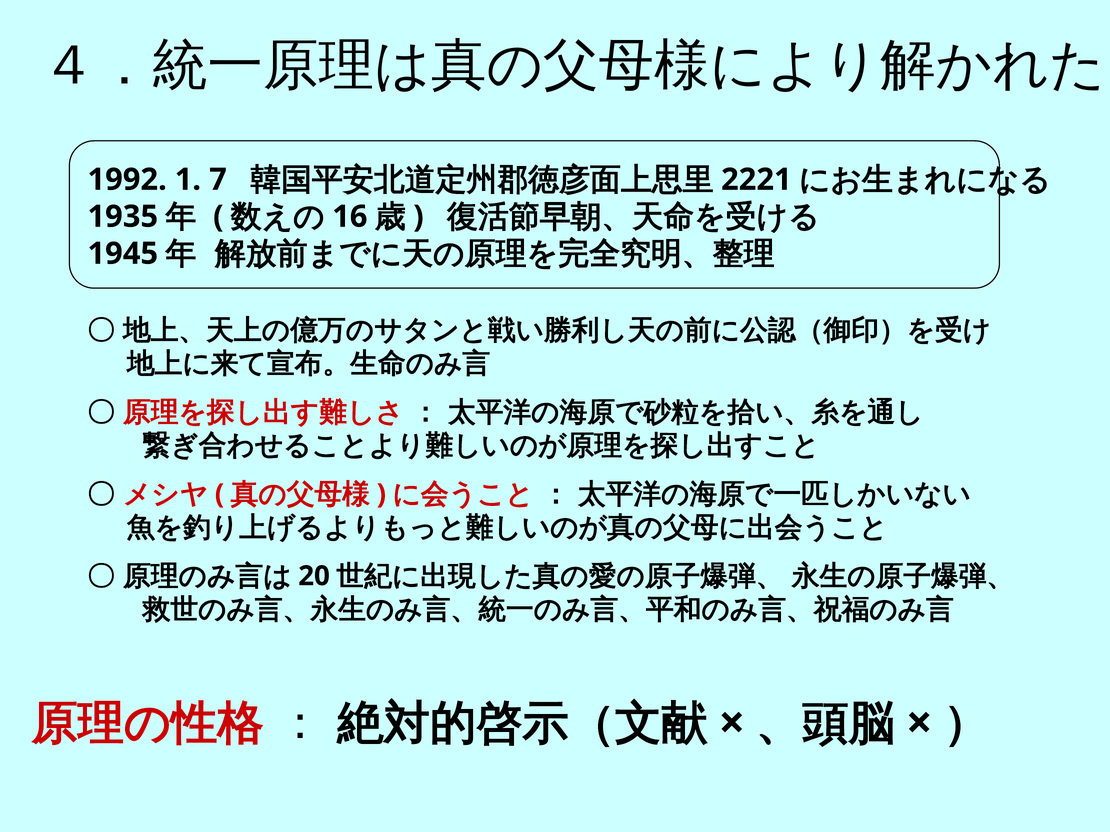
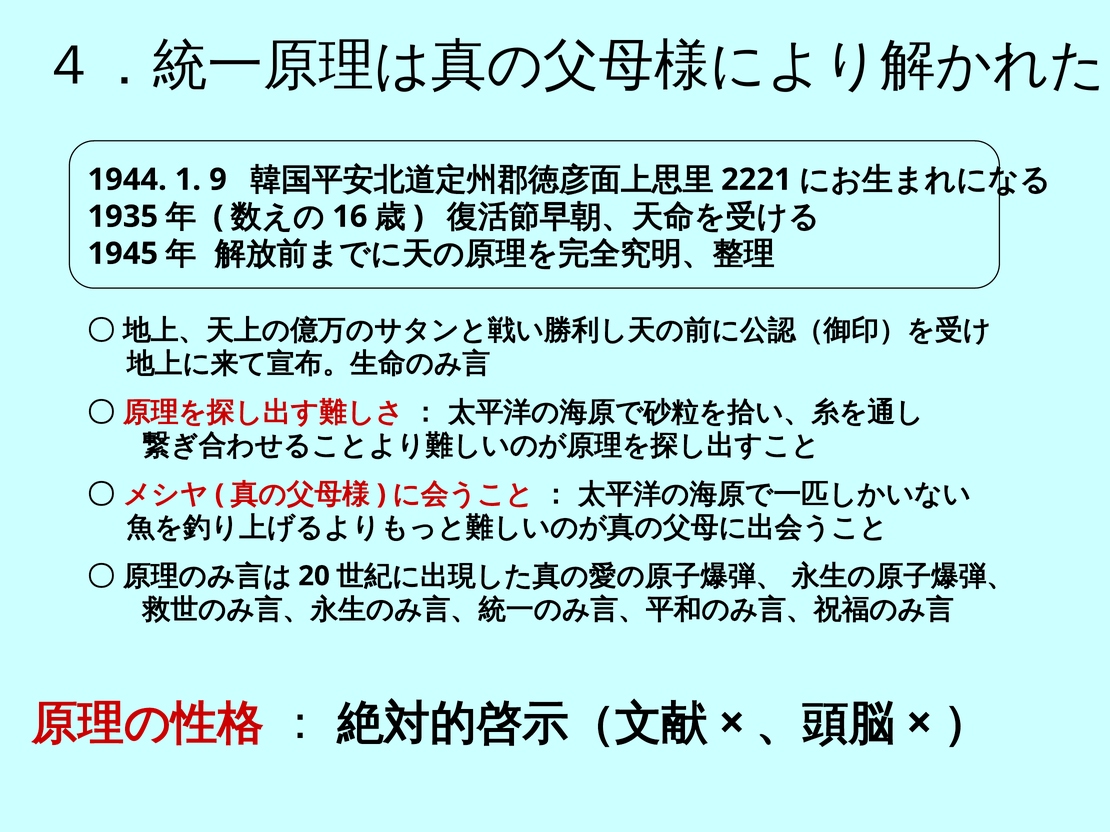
1992: 1992 -> 1944 (127, 180)
7: 7 -> 9 (218, 180)
